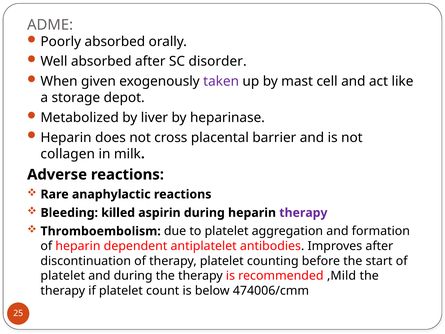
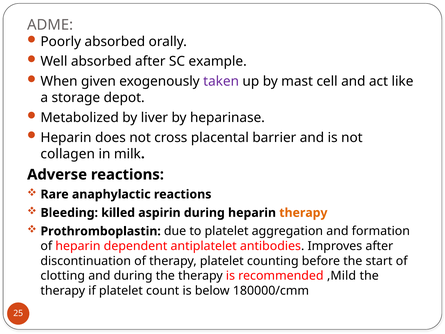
disorder: disorder -> example (218, 61)
therapy colour: purple -> orange (303, 213)
Thromboembolism: Thromboembolism -> Prothromboplastin (101, 231)
platelet: platelet -> clotting (63, 276)
474006/cmm: 474006/cmm -> 180000/cmm (271, 290)
